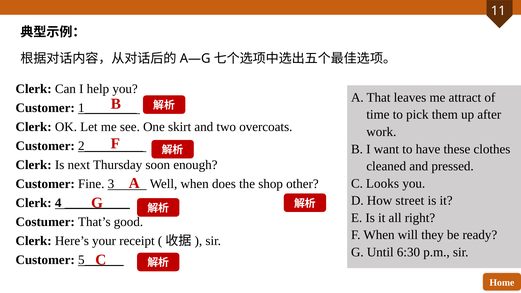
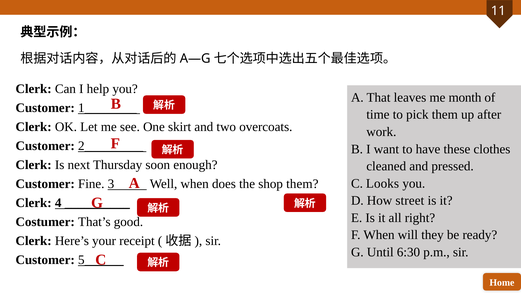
attract: attract -> month (465, 98)
shop other: other -> them (302, 184)
